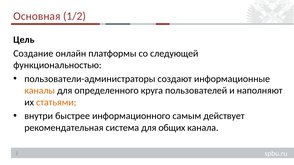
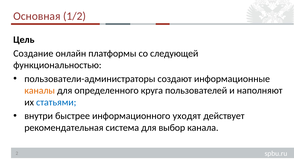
статьями colour: orange -> blue (56, 103)
самым: самым -> уходят (187, 116)
общих: общих -> выбор (172, 128)
